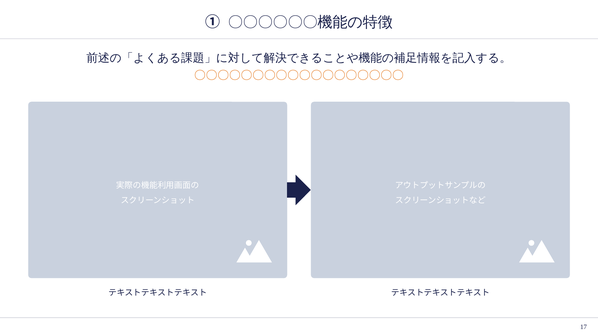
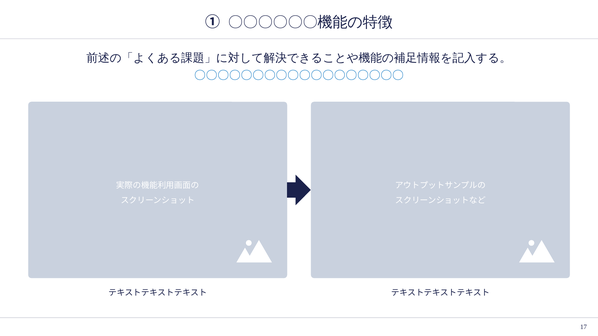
〇〇〇〇〇〇〇〇〇〇〇〇〇〇〇〇〇〇 colour: orange -> blue (299, 75)
